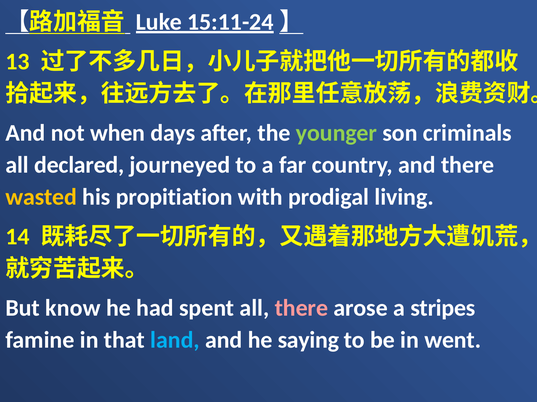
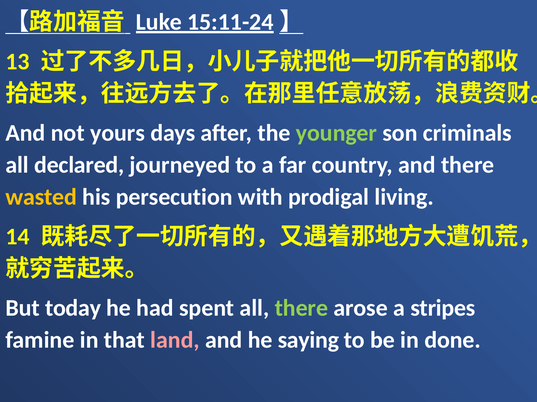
when: when -> yours (118, 133)
propitiation: propitiation -> persecution (174, 197)
know: know -> today (73, 309)
there colour: pink -> light green (301, 309)
land colour: light blue -> pink (175, 341)
went: went -> done (453, 341)
